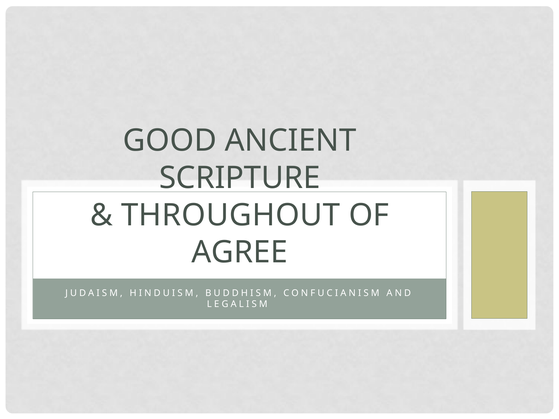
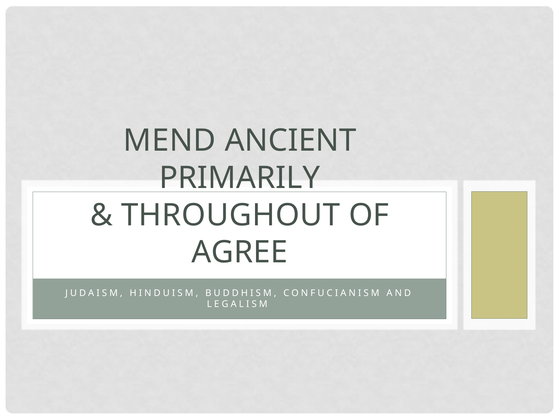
GOOD: GOOD -> MEND (170, 141)
SCRIPTURE: SCRIPTURE -> PRIMARILY (240, 178)
